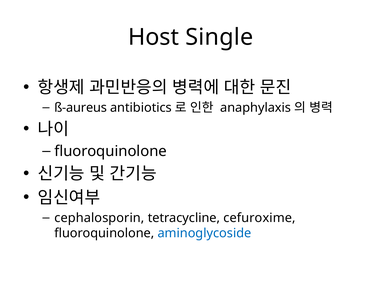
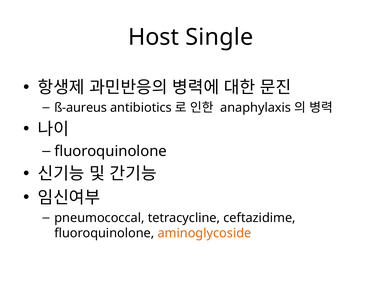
cephalosporin: cephalosporin -> pneumococcal (99, 217)
cefuroxime: cefuroxime -> ceftazidime (259, 217)
aminoglycoside colour: blue -> orange (204, 233)
